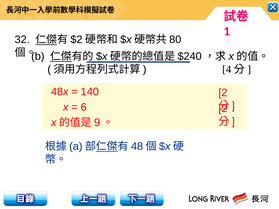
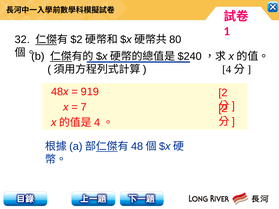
140: 140 -> 919 (90, 92)
6: 6 -> 7 (84, 107)
9: 9 -> 4 (97, 123)
